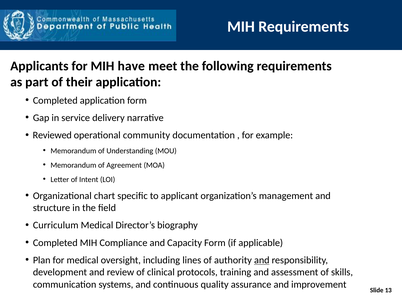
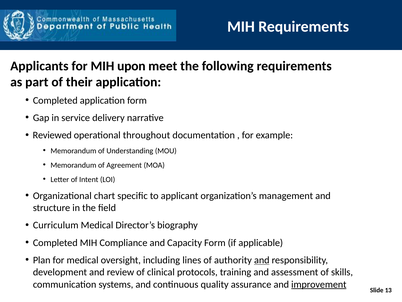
have: have -> upon (131, 66)
community: community -> throughout (147, 135)
improvement underline: none -> present (319, 284)
